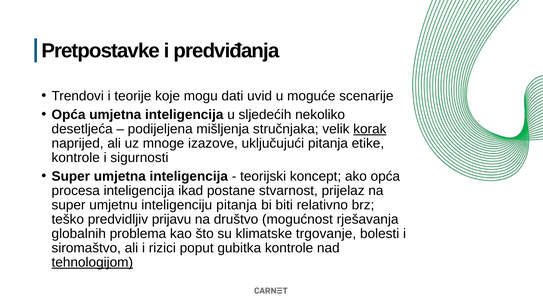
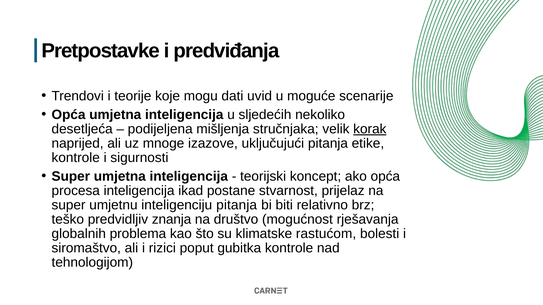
prijavu: prijavu -> znanja (172, 220)
trgovanje: trgovanje -> rastućom (326, 234)
tehnologijom underline: present -> none (92, 263)
